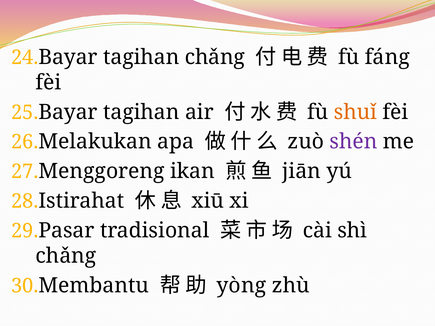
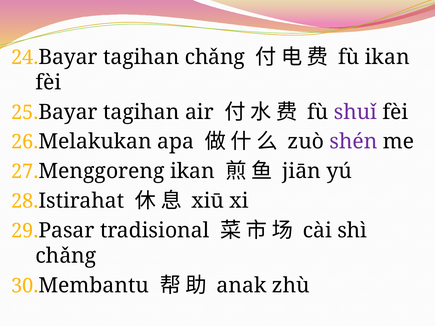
fù fáng: fáng -> ikan (387, 57)
shuǐ colour: orange -> purple (355, 112)
yòng: yòng -> anak (241, 286)
